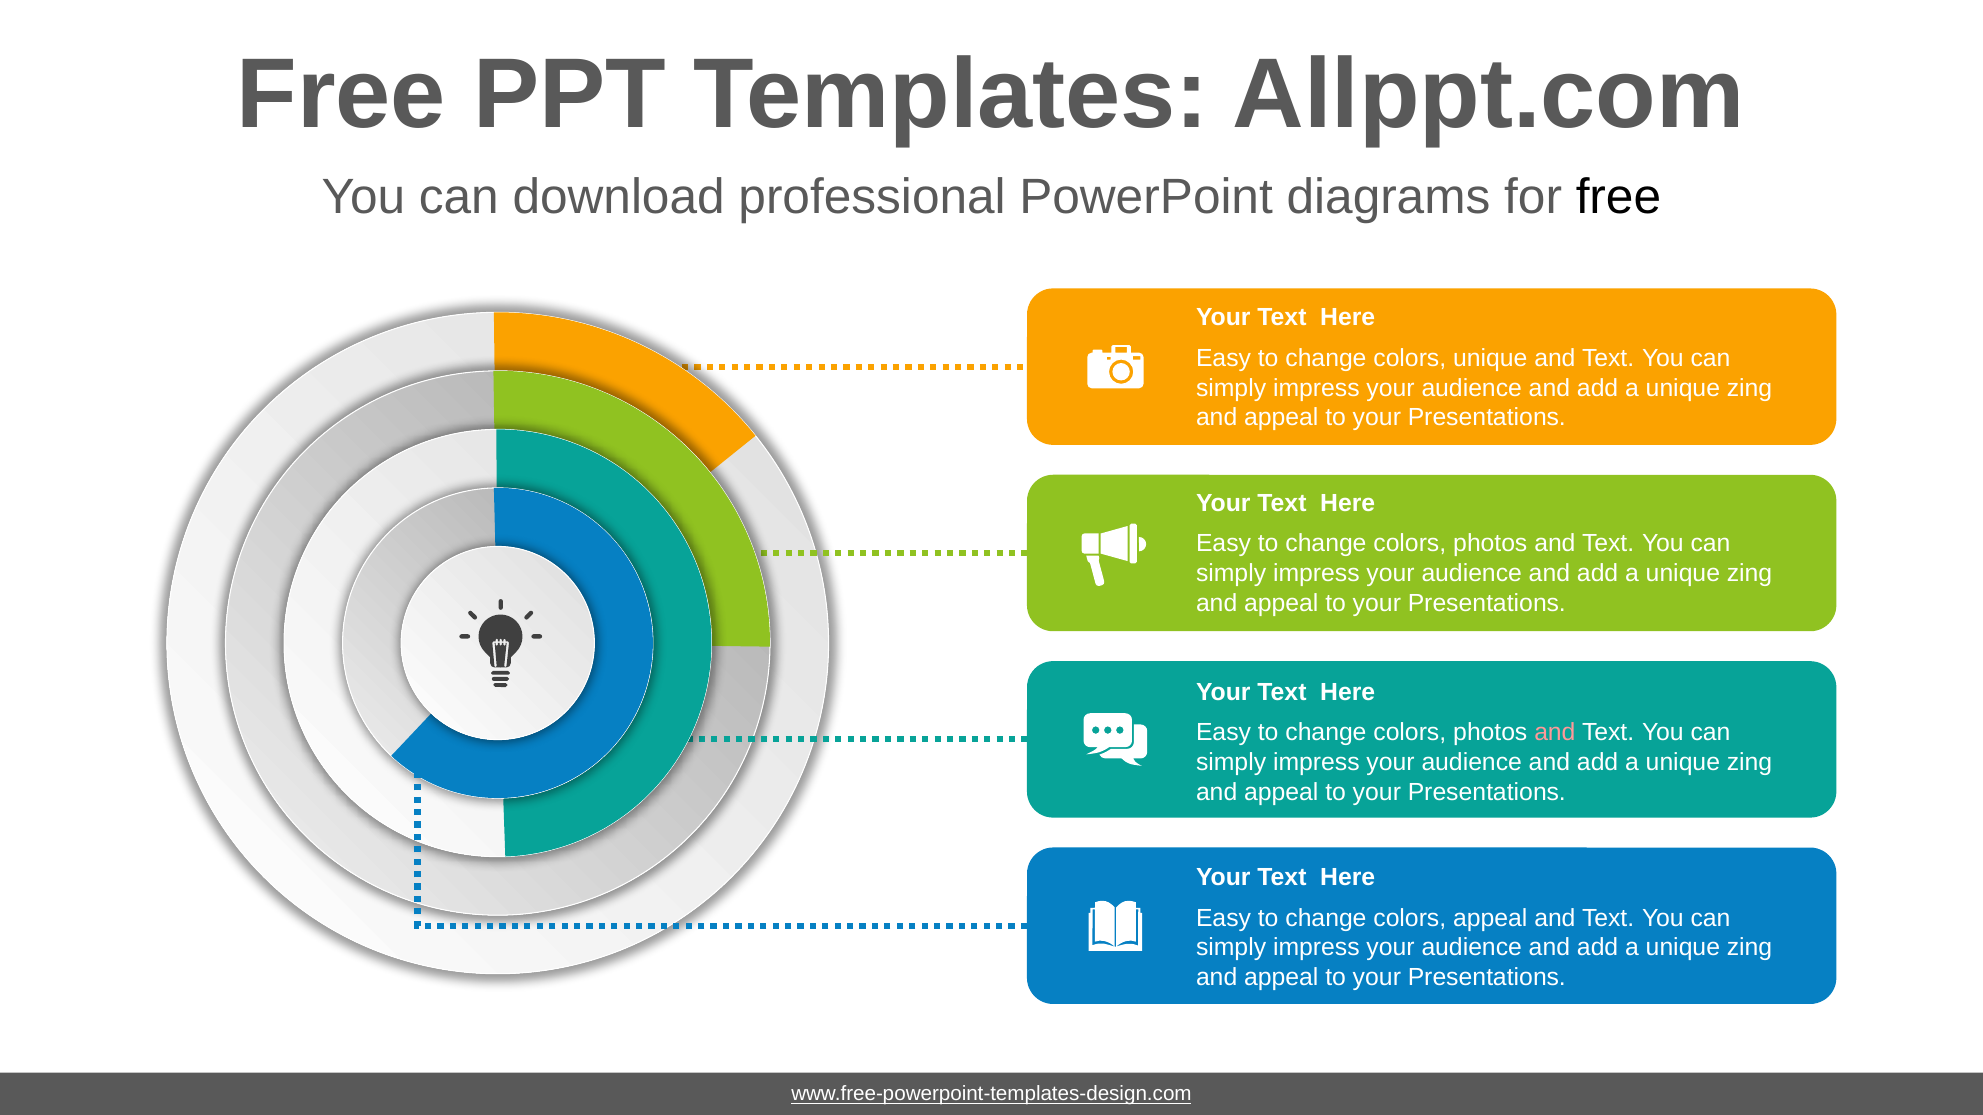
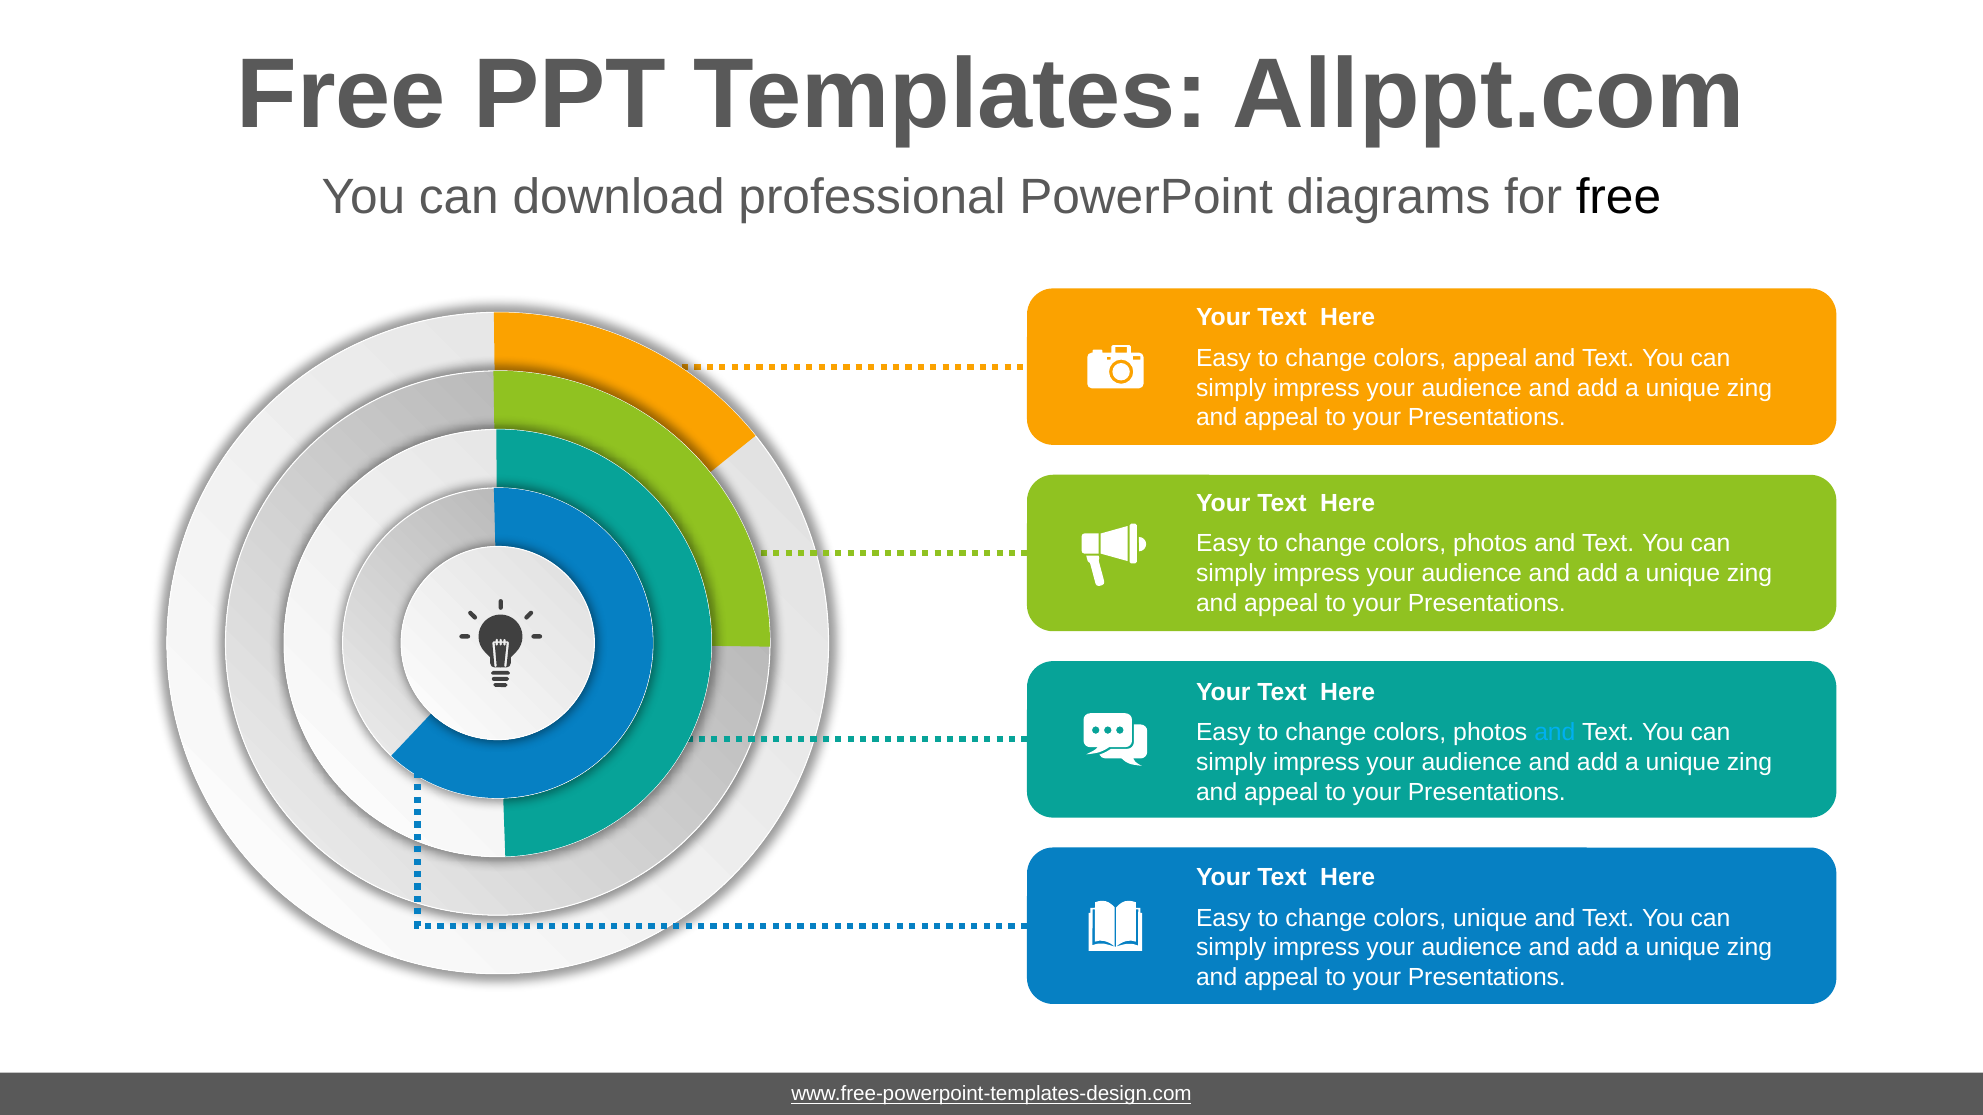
colors unique: unique -> appeal (1490, 358)
and colour: pink -> light blue (1555, 733)
colors appeal: appeal -> unique (1490, 918)
